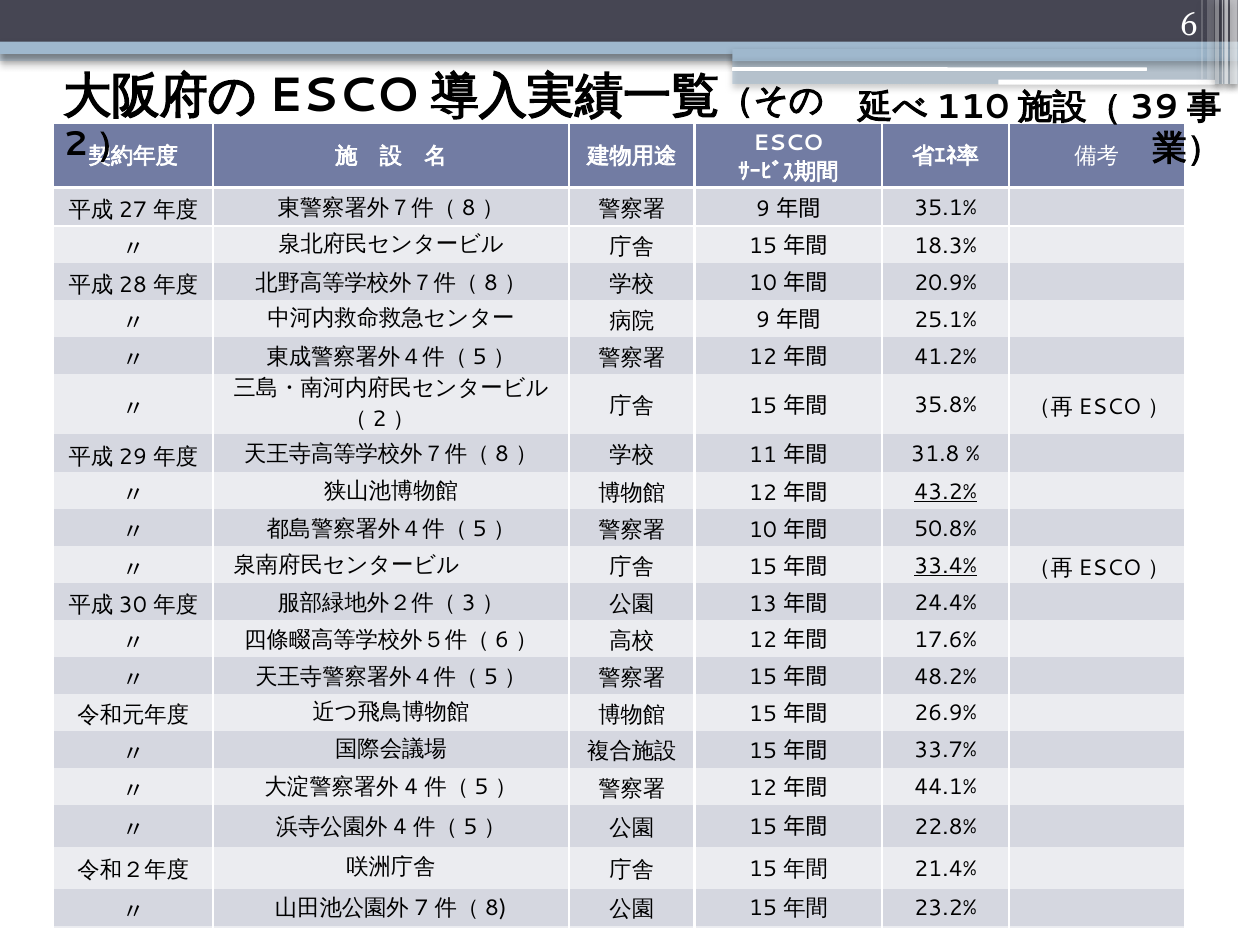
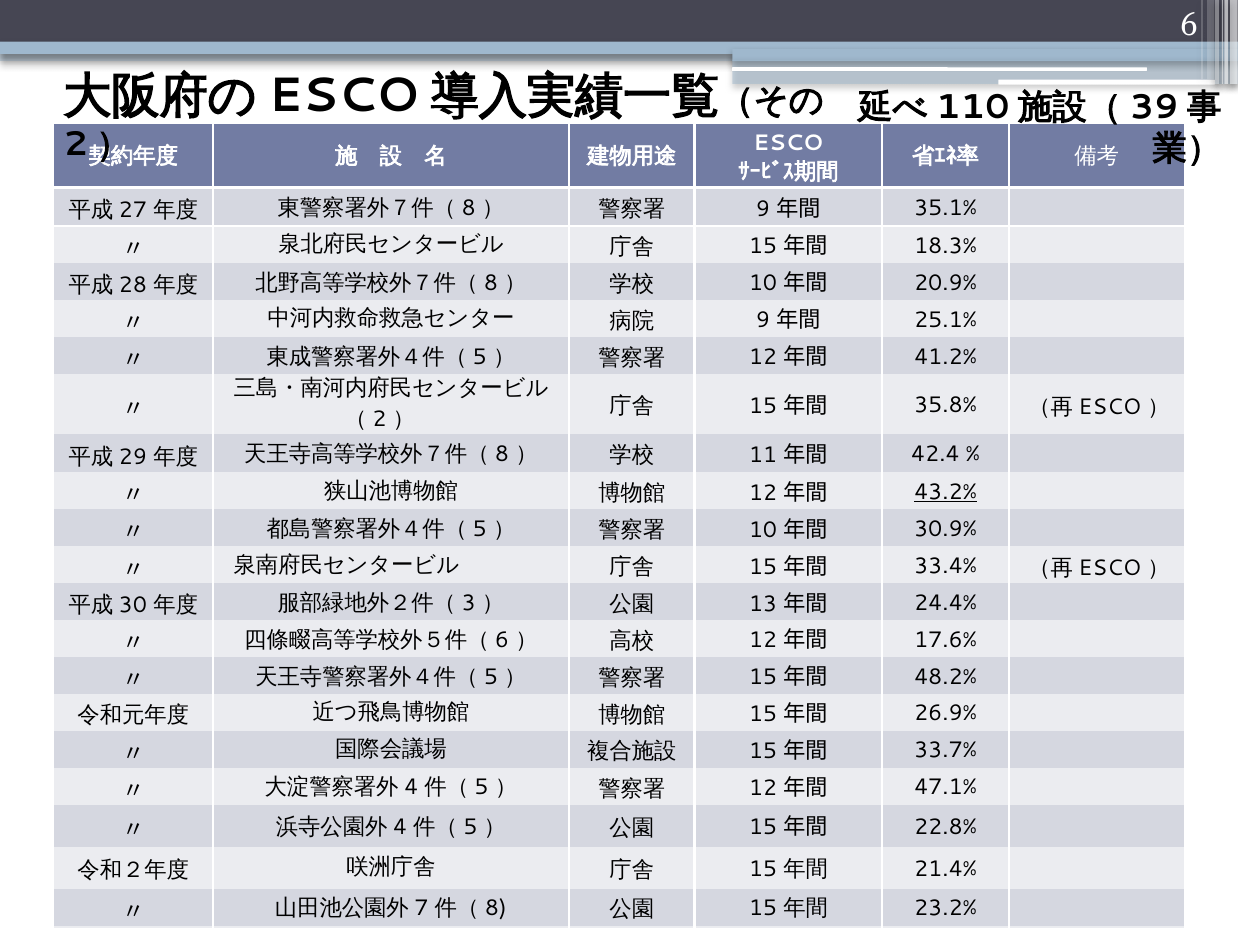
31.8: 31.8 -> 42.4 (935, 454)
50.8%: 50.8% -> 30.9% (946, 529)
33.4% underline: present -> none (946, 566)
44.1%: 44.1% -> 47.1% (946, 788)
